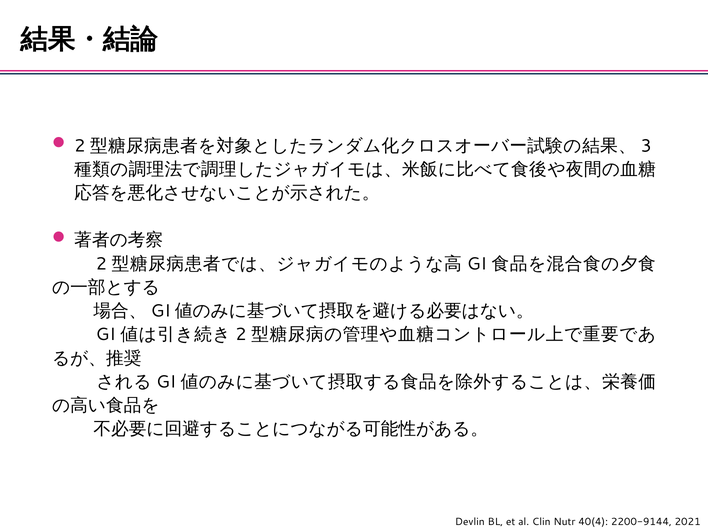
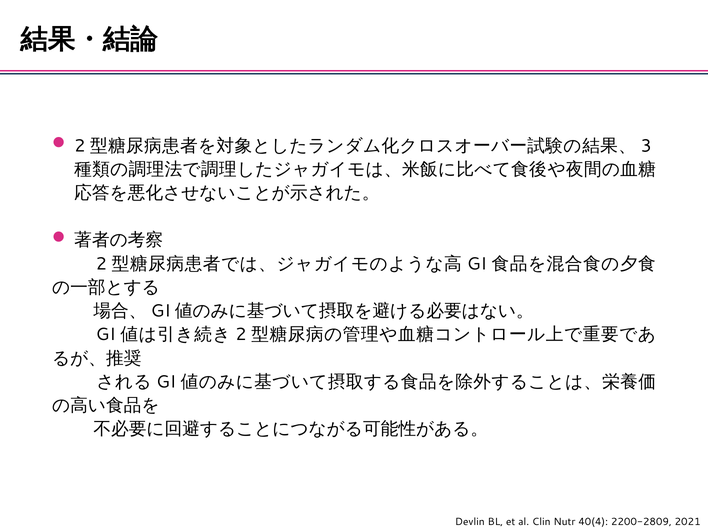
2200-9144: 2200-9144 -> 2200-2809 (641, 522)
